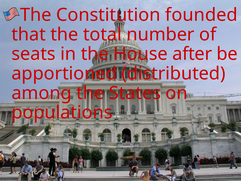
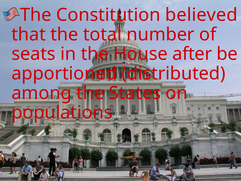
founded: founded -> believed (201, 15)
